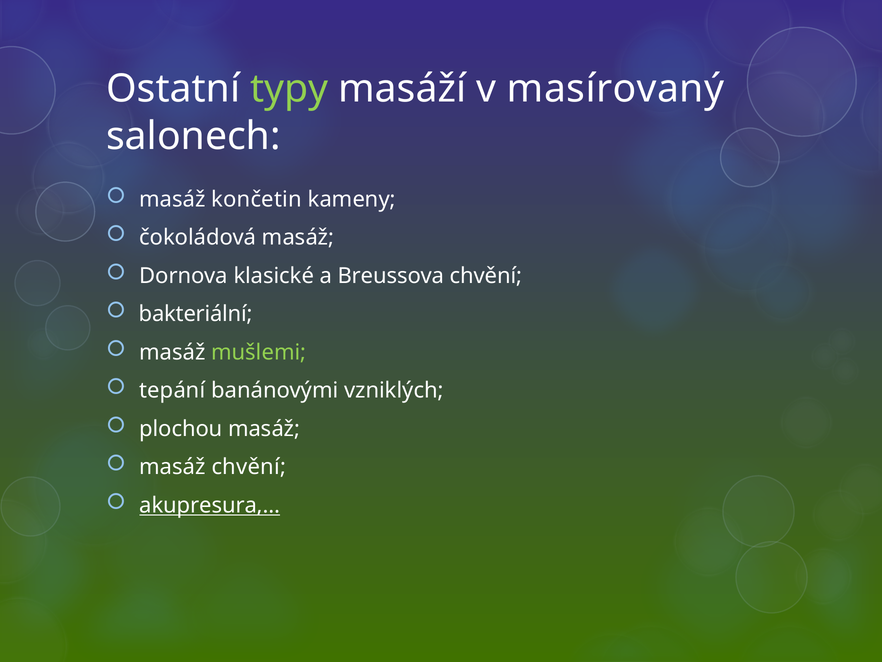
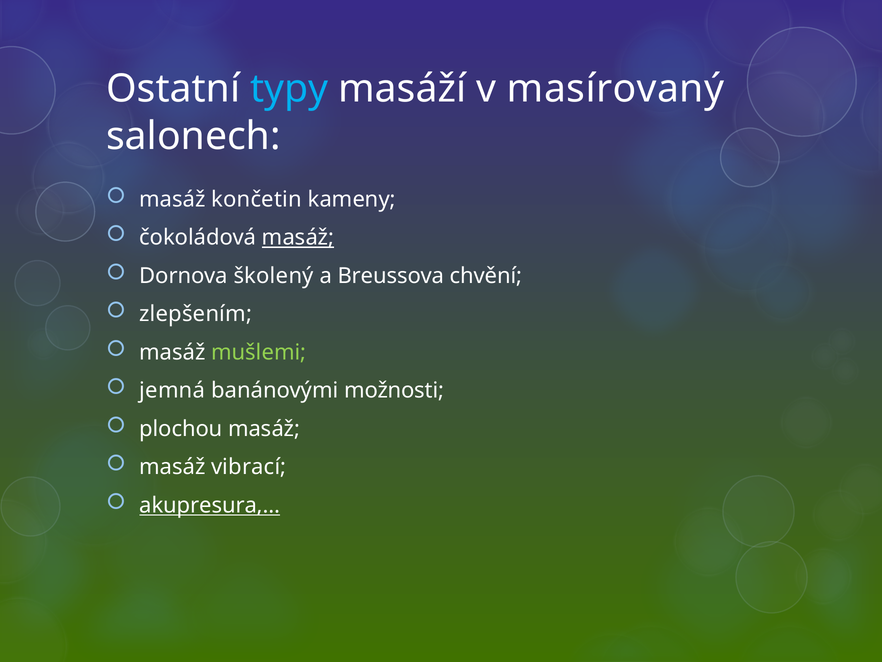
typy colour: light green -> light blue (289, 89)
masáž underline: none -> present (298, 237)
klasické: klasické -> školený (274, 276)
bakteriální: bakteriální -> zlepšením (196, 314)
tepání: tepání -> jemná (172, 390)
vzniklých: vzniklých -> možnosti (394, 390)
masáž chvění: chvění -> vibrací (249, 467)
